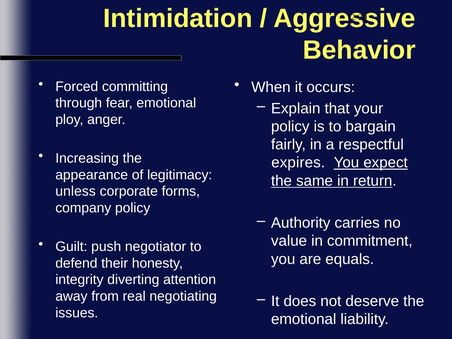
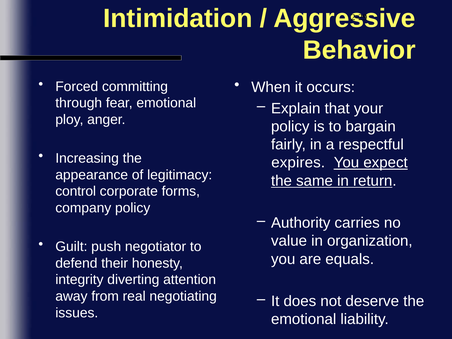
unless: unless -> control (76, 191)
commitment: commitment -> organization (370, 241)
